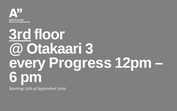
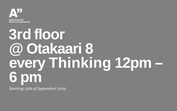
3rd underline: present -> none (20, 34)
3: 3 -> 8 (89, 49)
Progress: Progress -> Thinking (80, 63)
